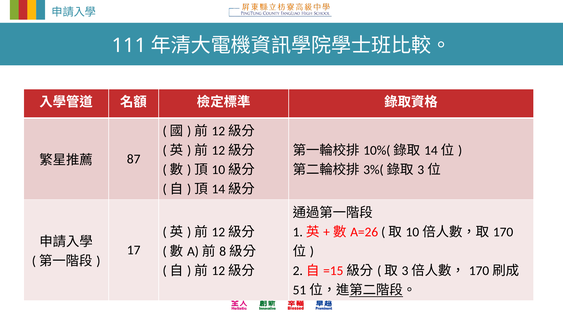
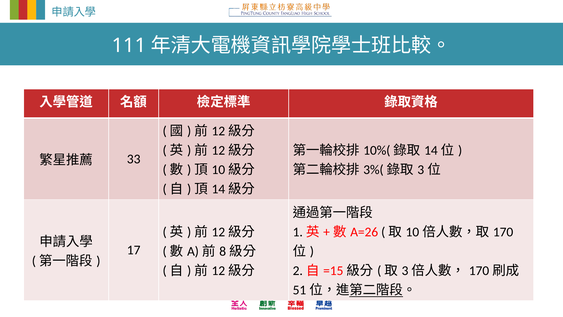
87: 87 -> 33 (134, 159)
